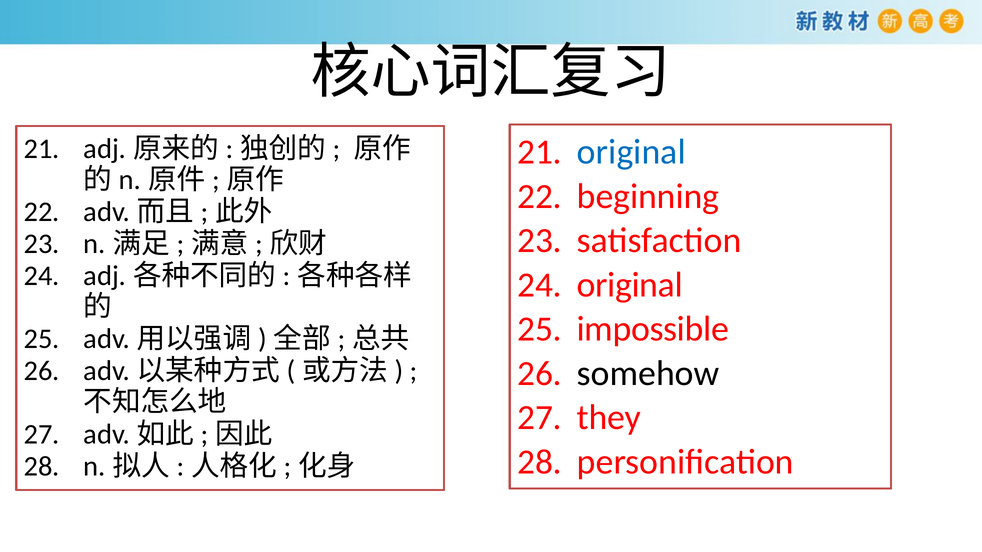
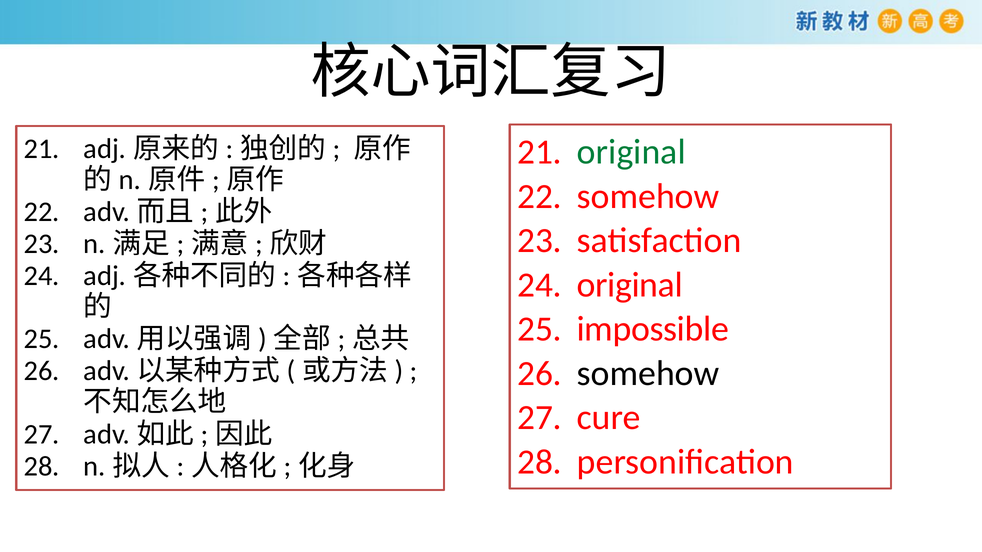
original colour: blue -> green (631, 152)
beginning: beginning -> somehow (648, 196)
they: they -> cure (609, 418)
